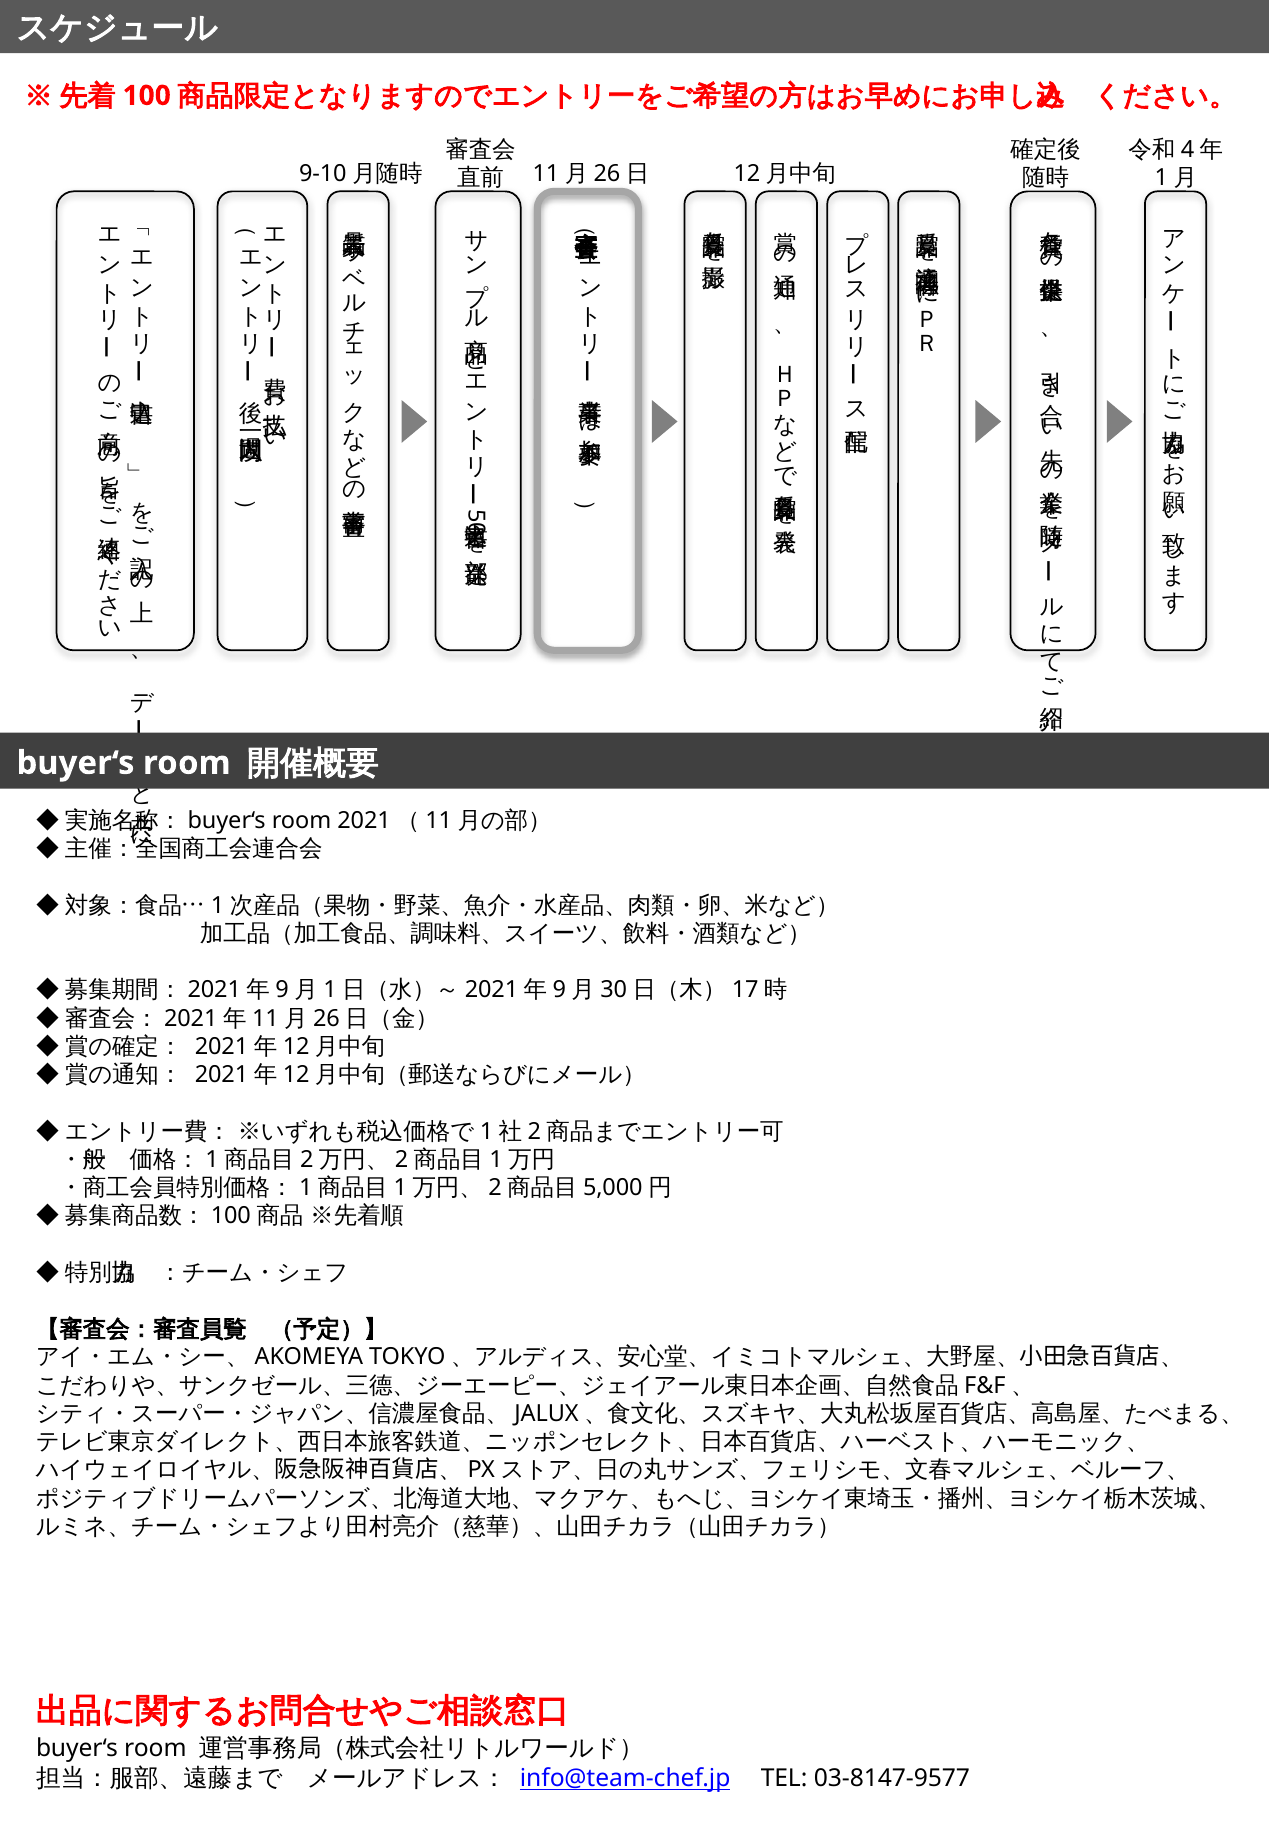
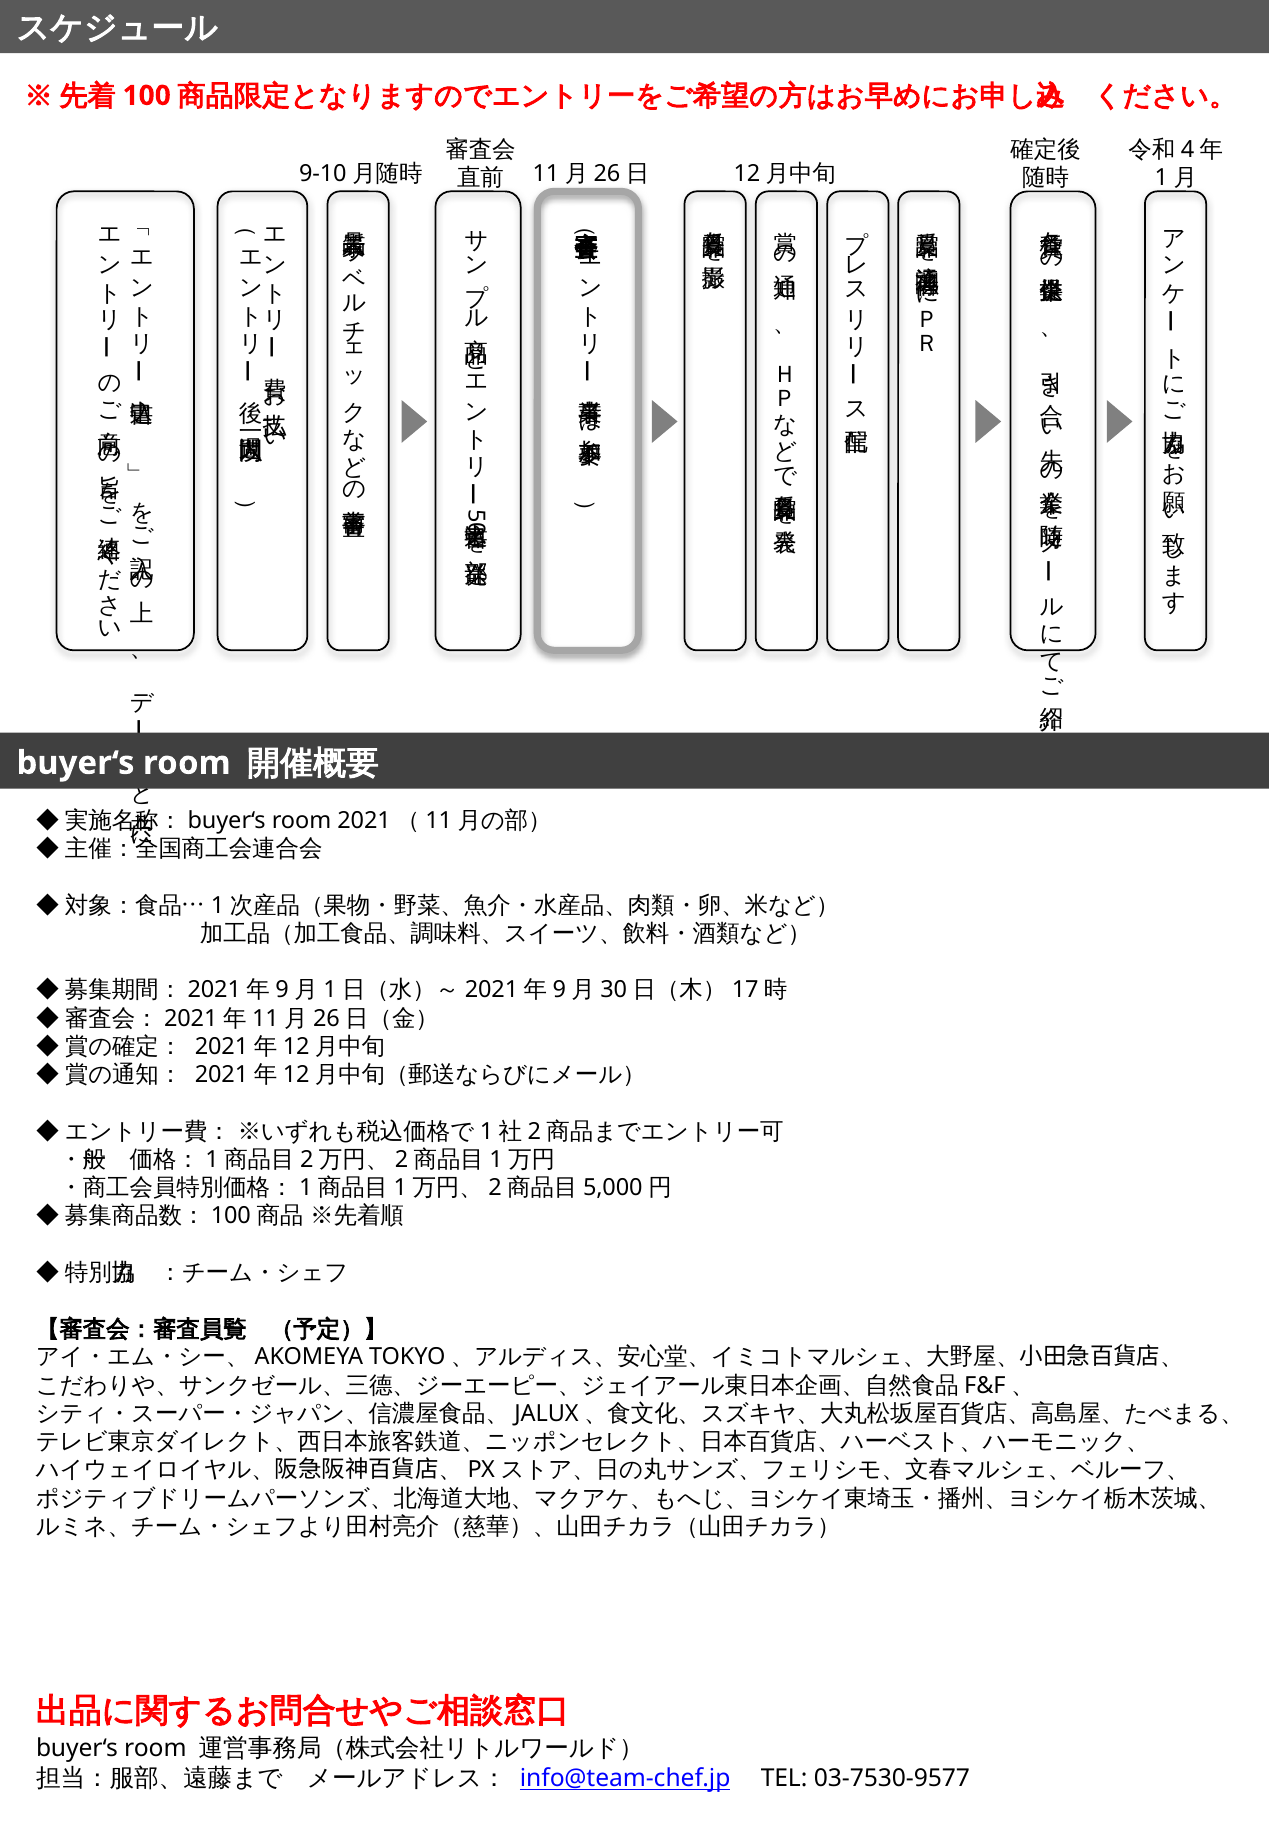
03-8147-9577: 03-8147-9577 -> 03-7530-9577 (892, 1778)
